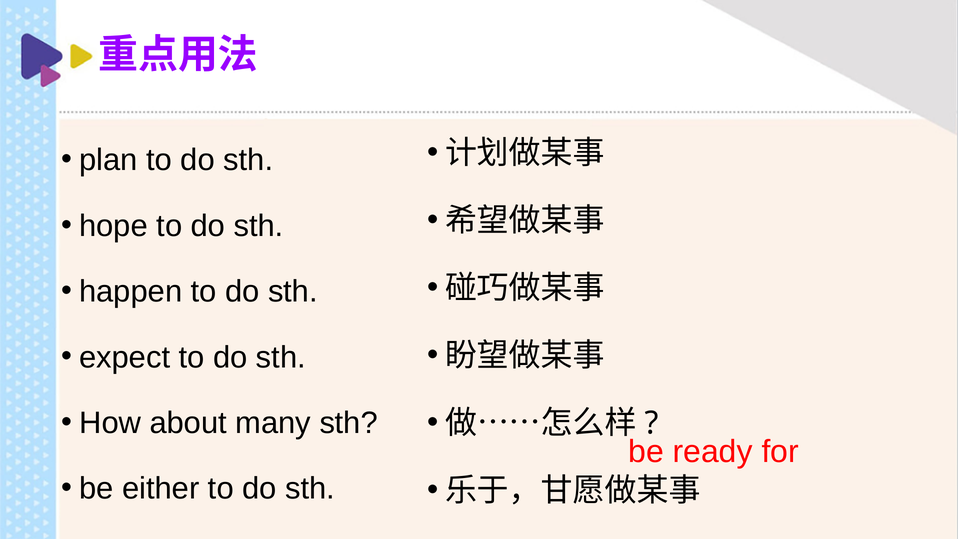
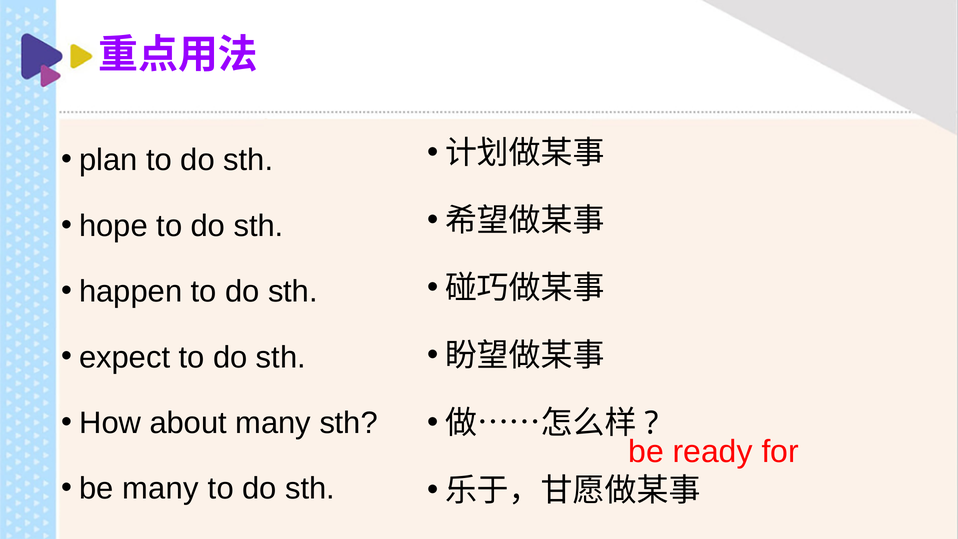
be either: either -> many (161, 489)
